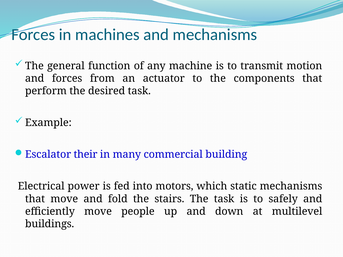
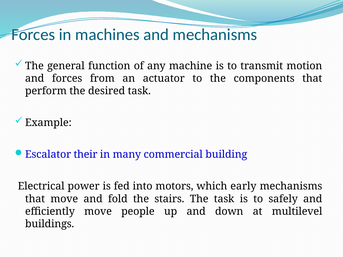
static: static -> early (243, 186)
